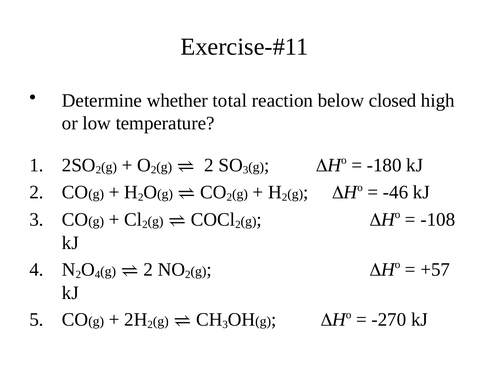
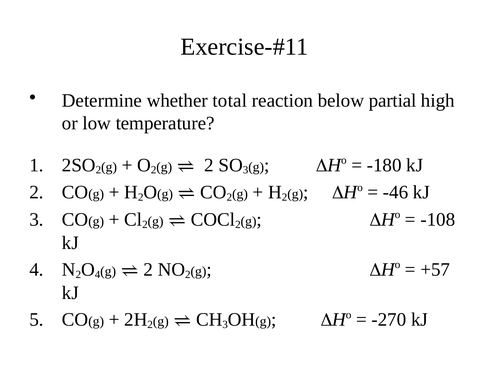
closed: closed -> partial (393, 101)
